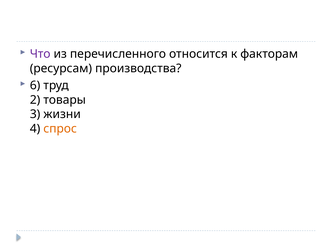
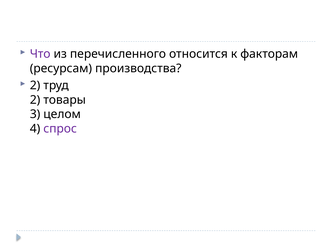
6: 6 -> 2 (35, 85)
жизни: жизни -> целом (62, 114)
спрос colour: orange -> purple (60, 129)
